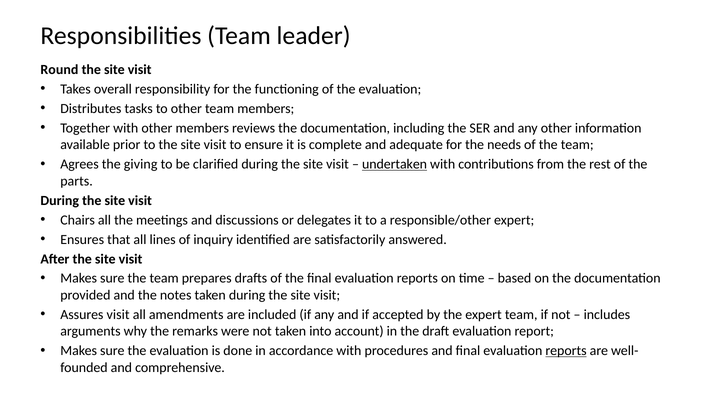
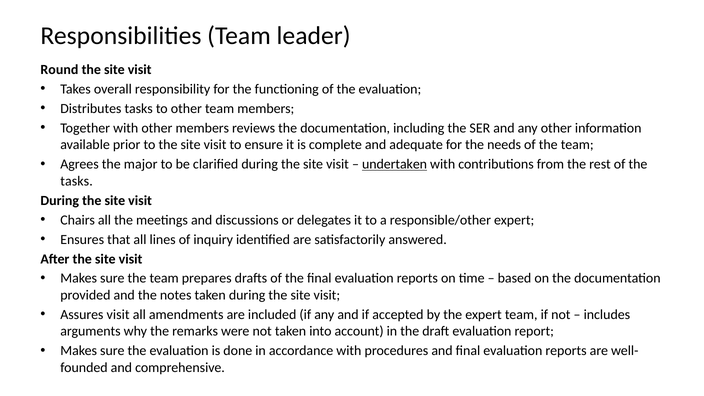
giving: giving -> major (141, 164)
parts: parts -> tasks (77, 181)
reports underline: present -> none (566, 351)
